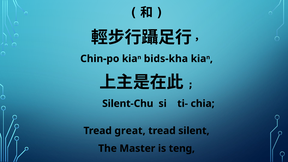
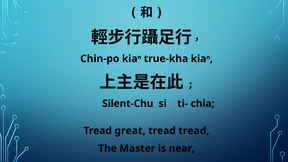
bids-kha: bids-kha -> true-kha (166, 59)
tread silent: silent -> tread (194, 131)
teng: teng -> near (182, 148)
